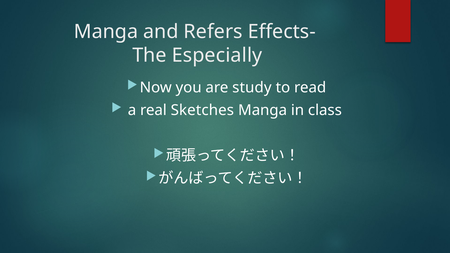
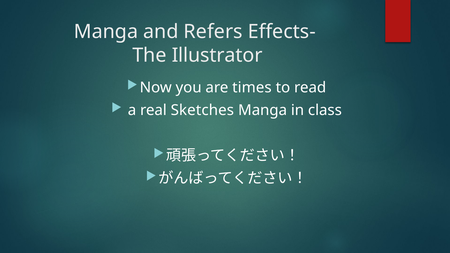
Especially: Especially -> Illustrator (217, 55)
study: study -> times (252, 88)
